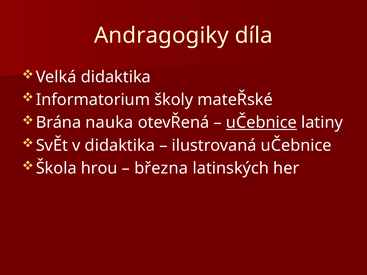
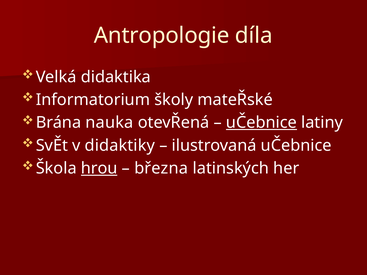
Andragogiky: Andragogiky -> Antropologie (162, 36)
v didaktika: didaktika -> didaktiky (120, 146)
hrou underline: none -> present (99, 168)
